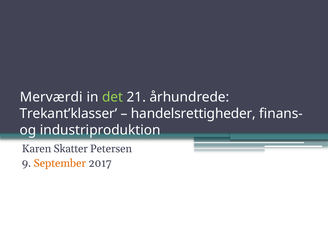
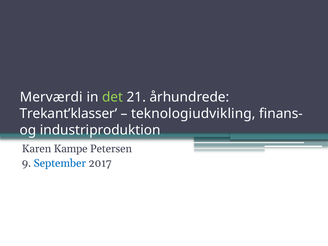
handelsrettigheder: handelsrettigheder -> teknologiudvikling (193, 114)
Skatter: Skatter -> Kampe (71, 149)
September colour: orange -> blue (60, 163)
